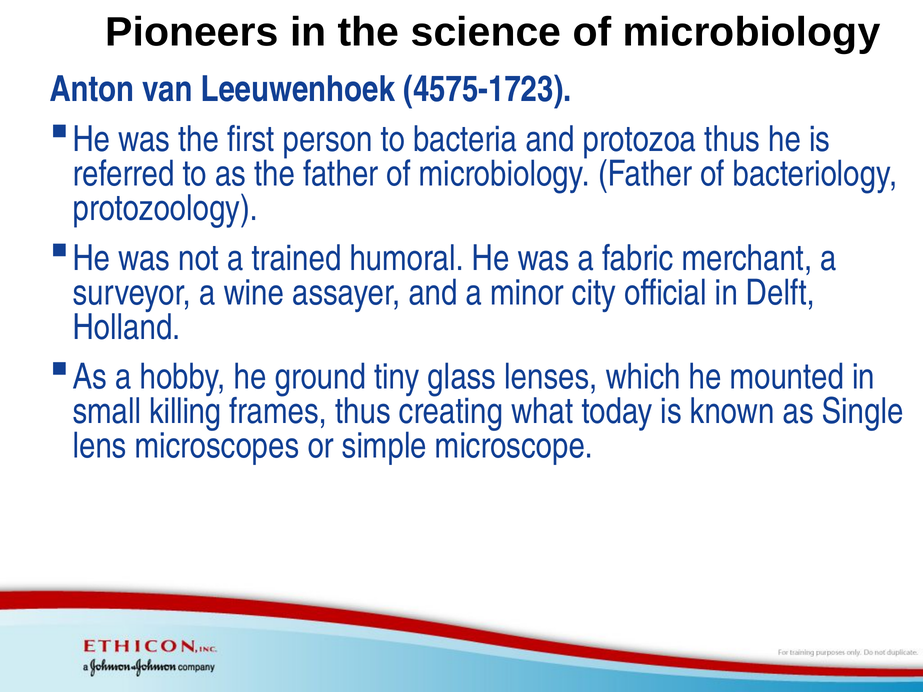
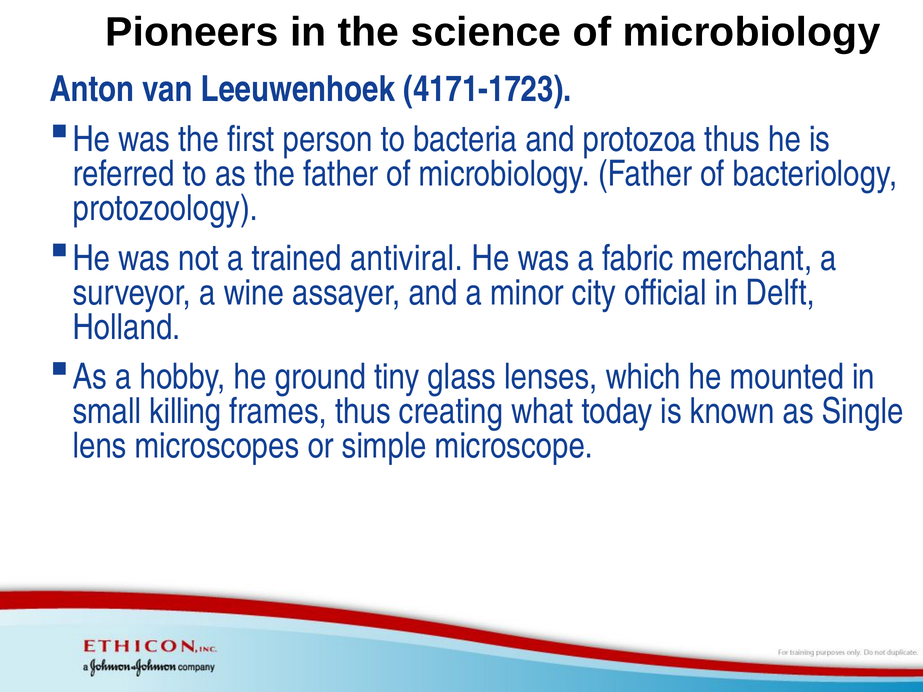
4575-1723: 4575-1723 -> 4171-1723 (487, 90)
humoral: humoral -> antiviral (407, 258)
